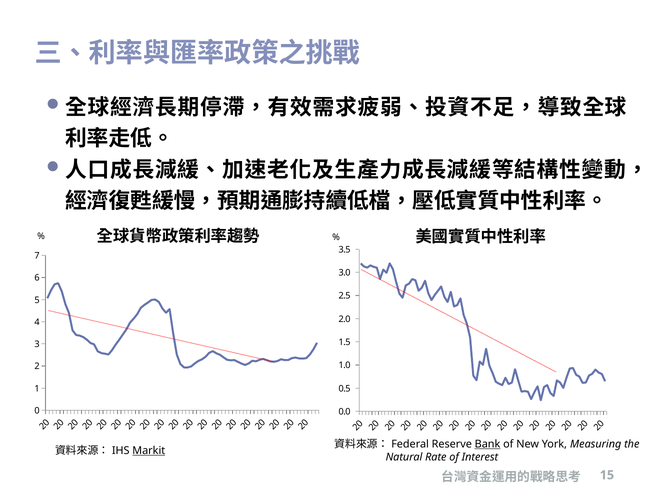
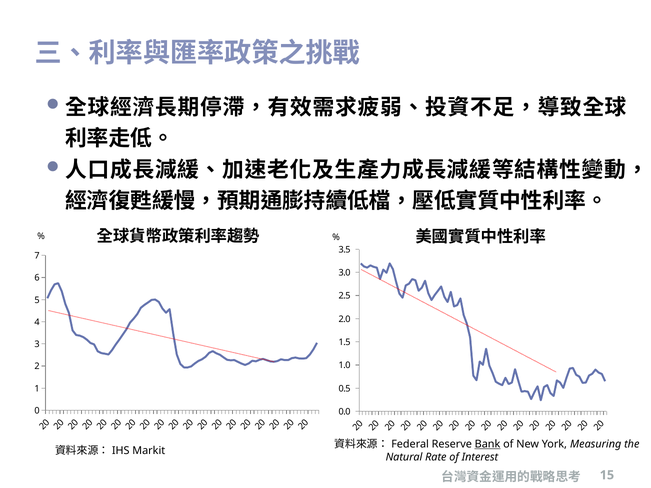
Markit underline: present -> none (149, 451)
